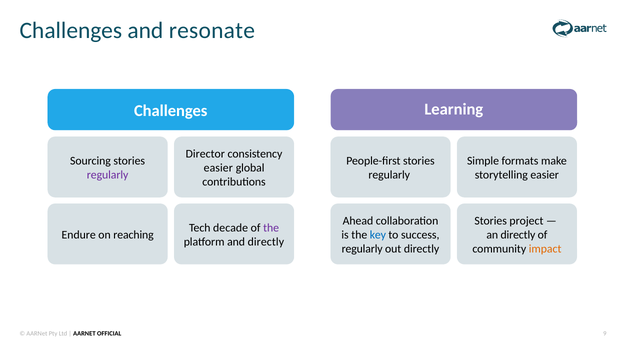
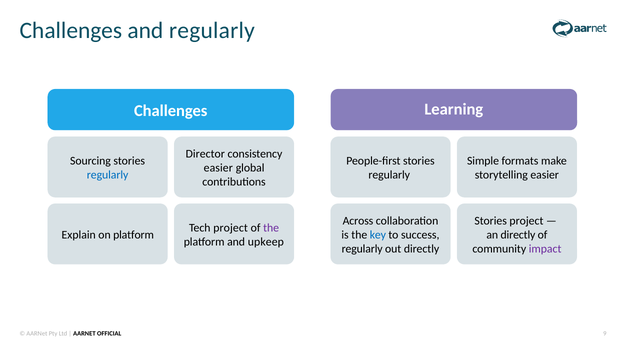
and resonate: resonate -> regularly (212, 31)
regularly colour: purple -> blue (108, 175)
Ahead: Ahead -> Across (358, 221)
Tech decade: decade -> project (231, 228)
Endure: Endure -> Explain (79, 235)
on reaching: reaching -> platform (134, 235)
and directly: directly -> upkeep (266, 242)
impact colour: orange -> purple (545, 249)
